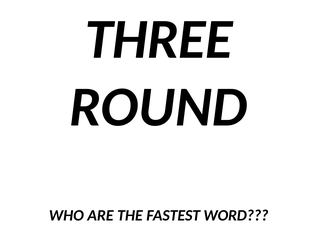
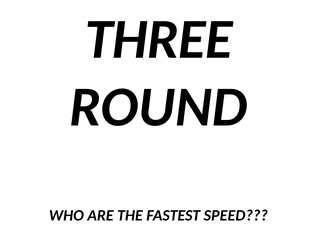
WORD: WORD -> SPEED (236, 215)
